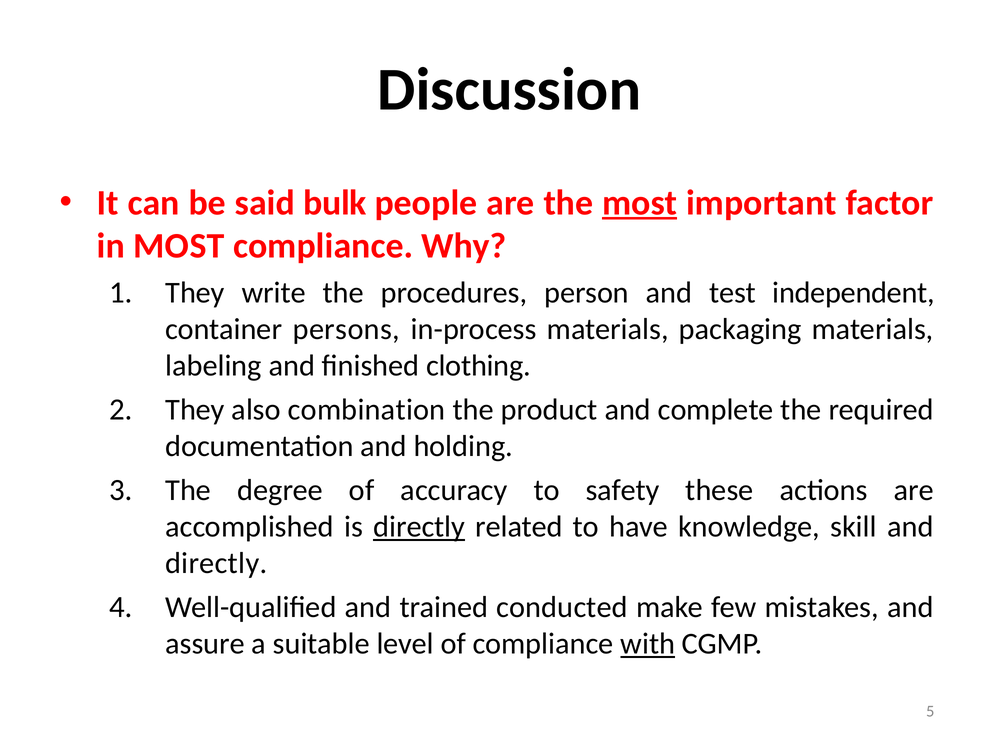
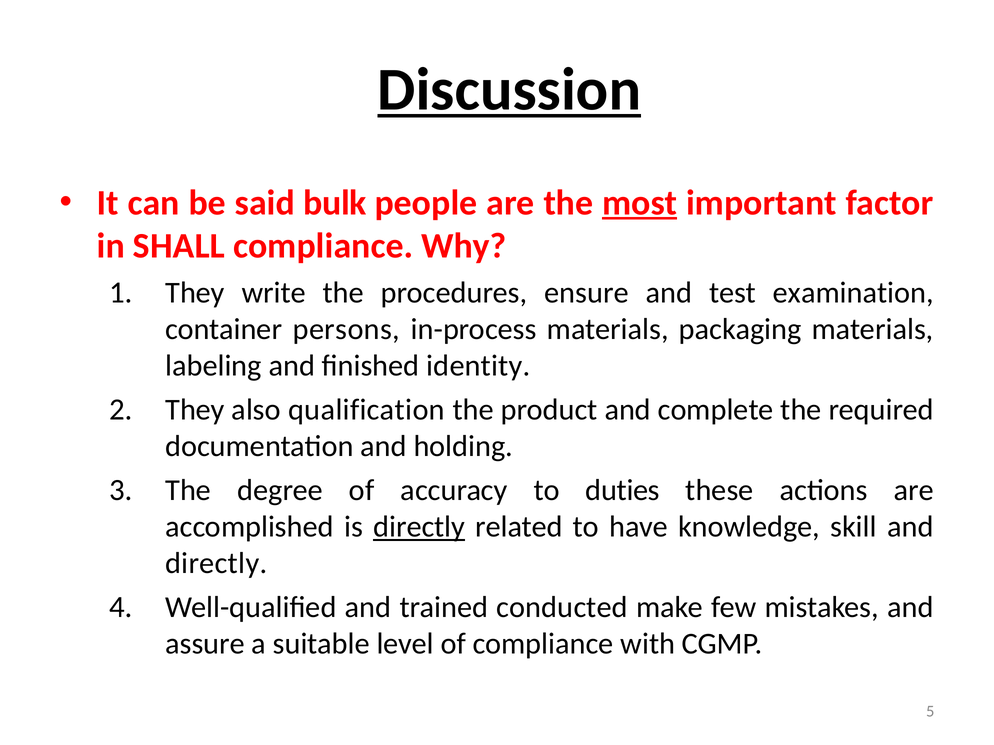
Discussion underline: none -> present (509, 90)
in MOST: MOST -> SHALL (179, 246)
person: person -> ensure (587, 293)
independent: independent -> examination (853, 293)
clothing: clothing -> identity (478, 366)
combination: combination -> qualification (366, 410)
safety: safety -> duties (623, 491)
with underline: present -> none (648, 644)
